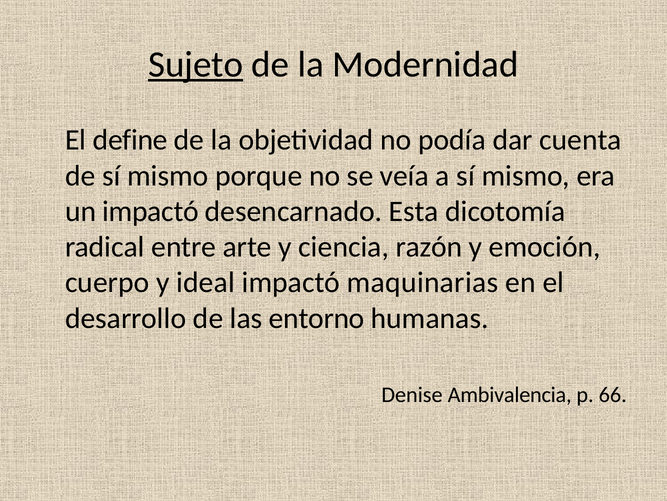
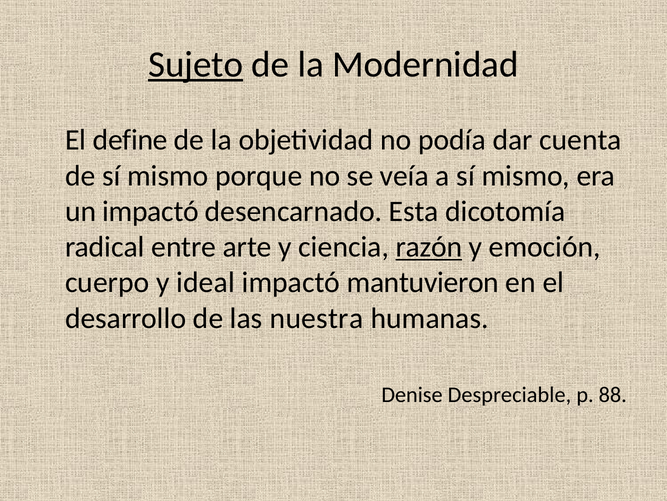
razón underline: none -> present (429, 247)
maquinarias: maquinarias -> mantuvieron (423, 282)
entorno: entorno -> nuestra (316, 318)
Ambivalencia: Ambivalencia -> Despreciable (509, 394)
66: 66 -> 88 (613, 394)
